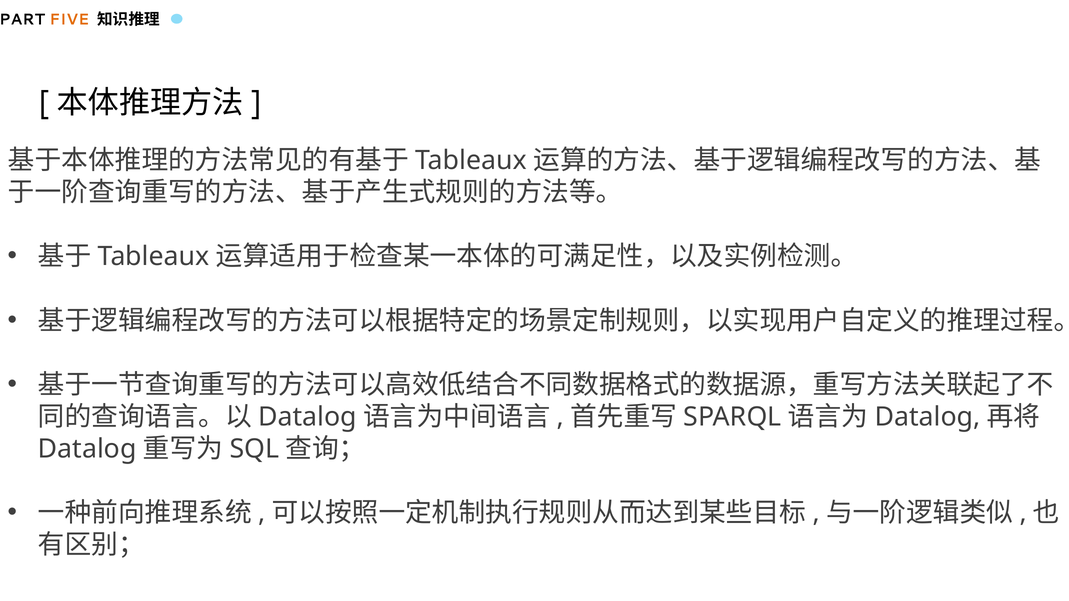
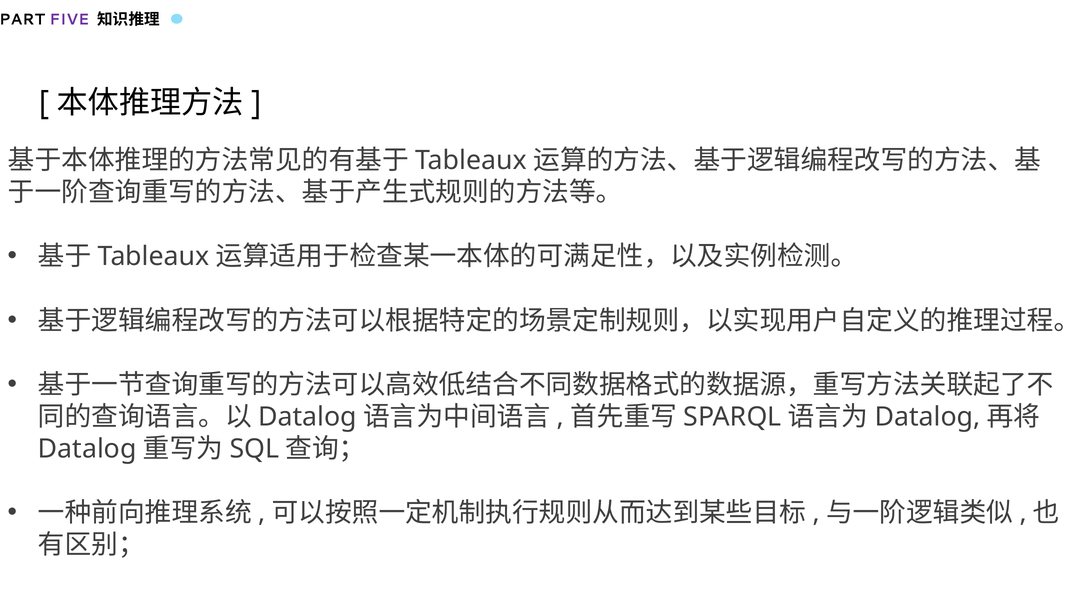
FIVE colour: orange -> purple (69, 20)
